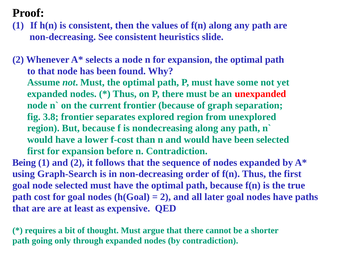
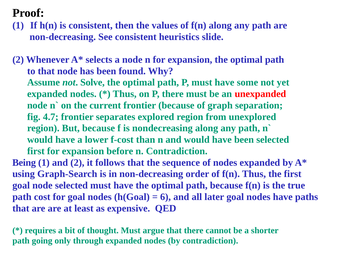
not Must: Must -> Solve (92, 82)
3.8: 3.8 -> 4.7 (51, 117)
2: 2 -> 6 (166, 196)
